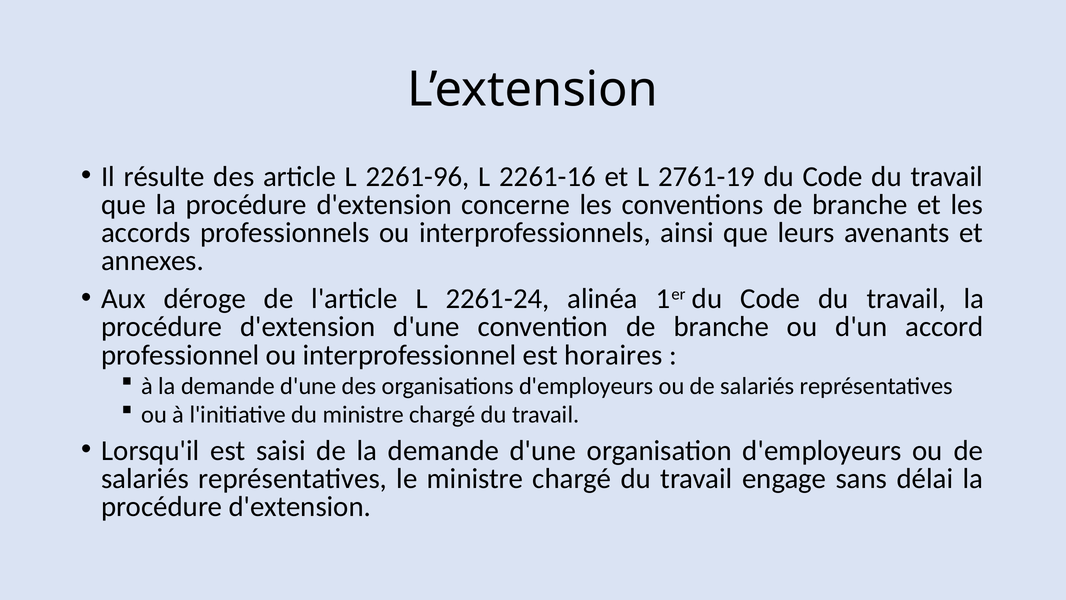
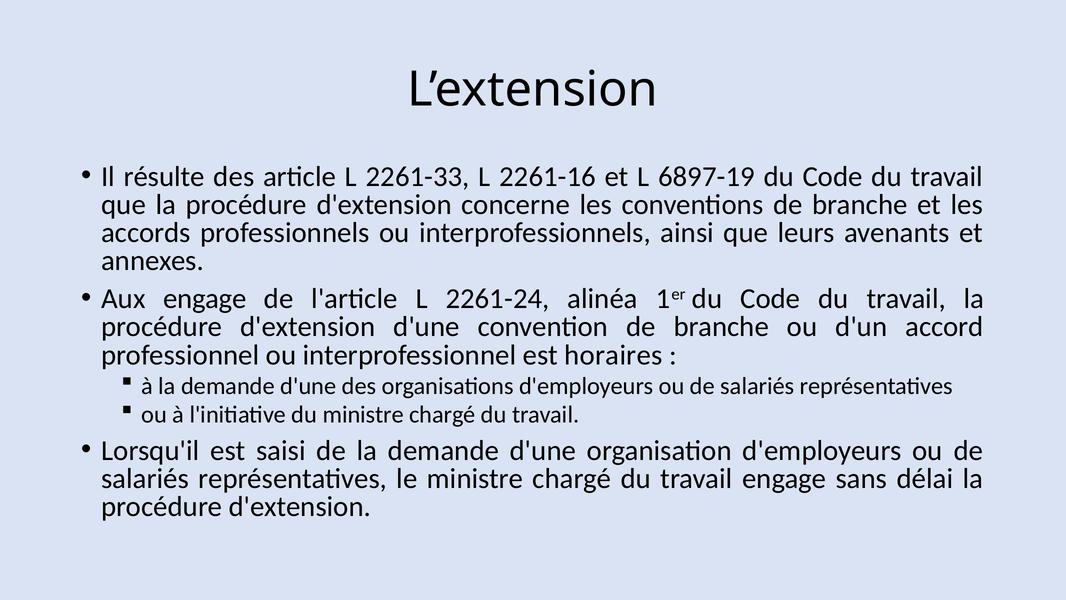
2261-96: 2261-96 -> 2261-33 (418, 177)
2761-19: 2761-19 -> 6897-19 (706, 177)
Aux déroge: déroge -> engage (205, 299)
